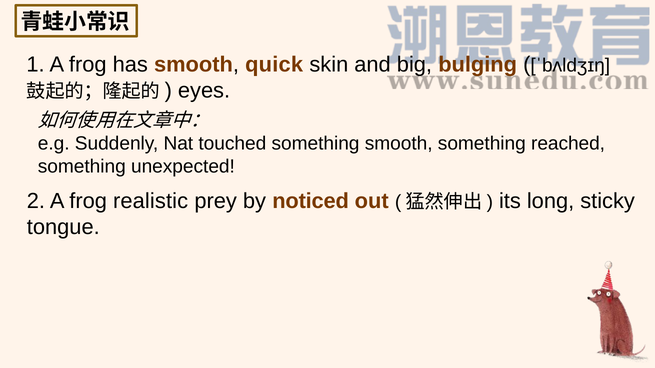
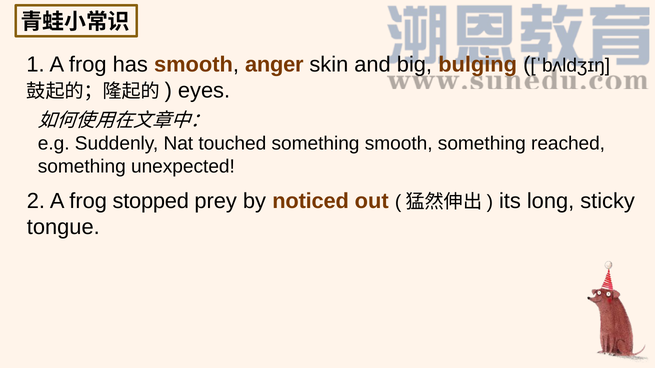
quick: quick -> anger (274, 65)
realistic: realistic -> stopped (151, 201)
